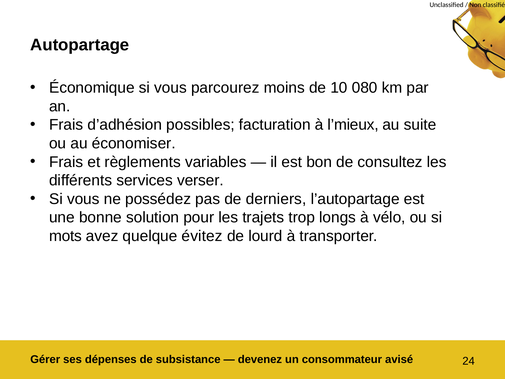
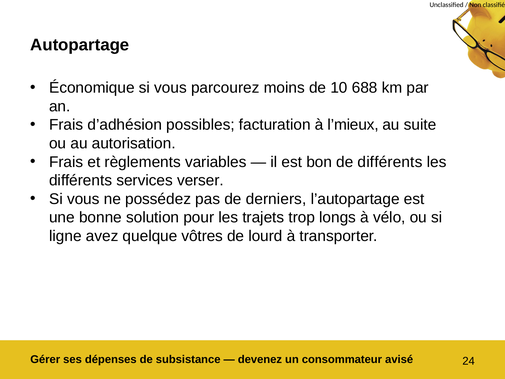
080: 080 -> 688 (365, 88)
économiser: économiser -> autorisation (134, 143)
de consultez: consultez -> différents (390, 162)
mots: mots -> ligne (65, 236)
évitez: évitez -> vôtres (202, 236)
